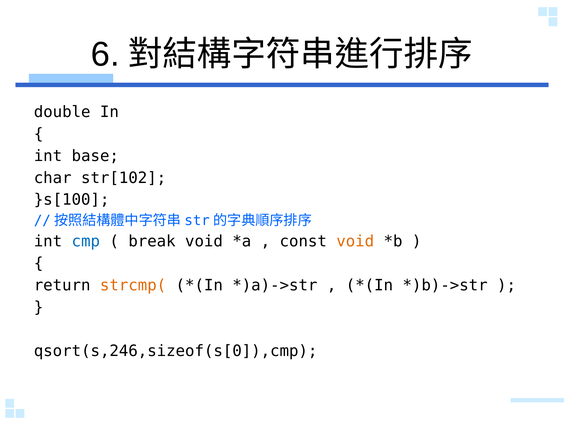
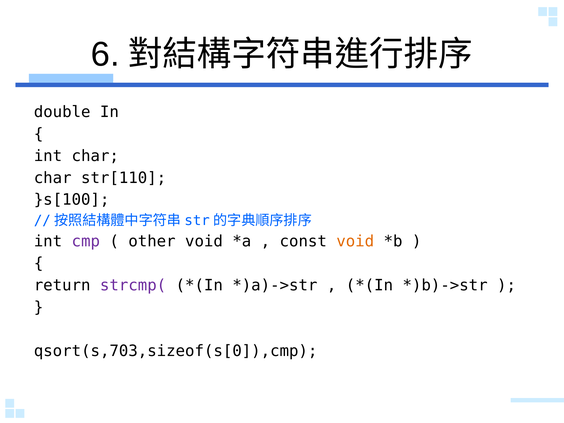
int base: base -> char (95, 156)
str[102: str[102 -> str[110 (124, 178)
cmp colour: blue -> purple (86, 241)
break: break -> other (152, 241)
strcmp( colour: orange -> purple (133, 285)
qsort(s,246,sizeof(s[0]),cmp: qsort(s,246,sizeof(s[0]),cmp -> qsort(s,703,sizeof(s[0]),cmp (176, 351)
